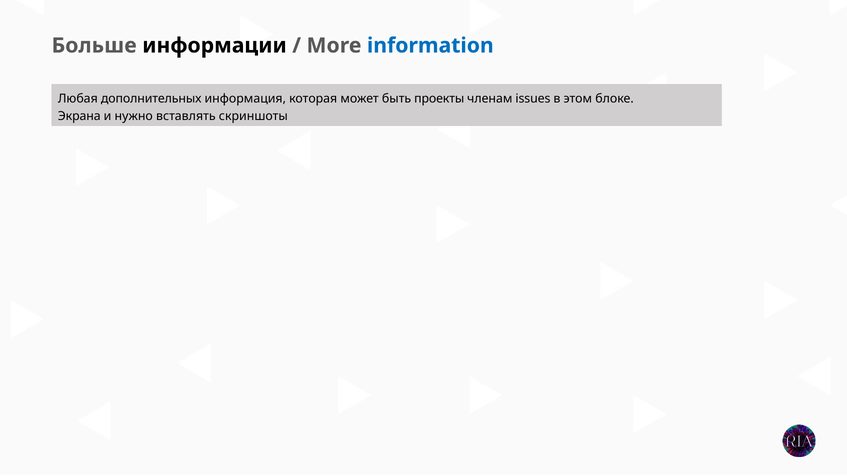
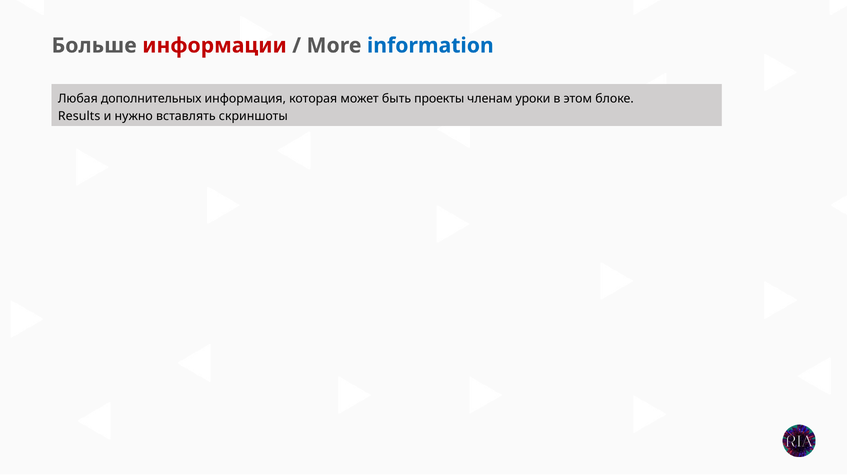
информации colour: black -> red (214, 46)
issues: issues -> уроки (533, 99)
Экрана: Экрана -> Results (79, 116)
